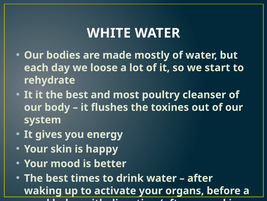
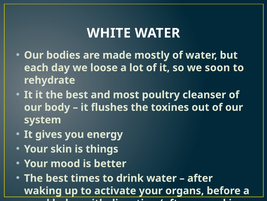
start: start -> soon (217, 67)
happy: happy -> things (102, 149)
